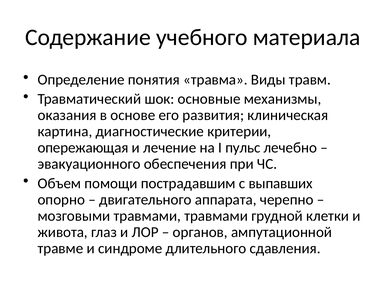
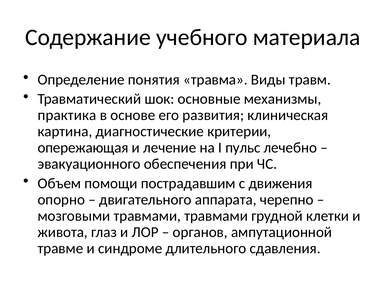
оказания: оказания -> практика (67, 115)
выпавших: выпавших -> движения (281, 183)
